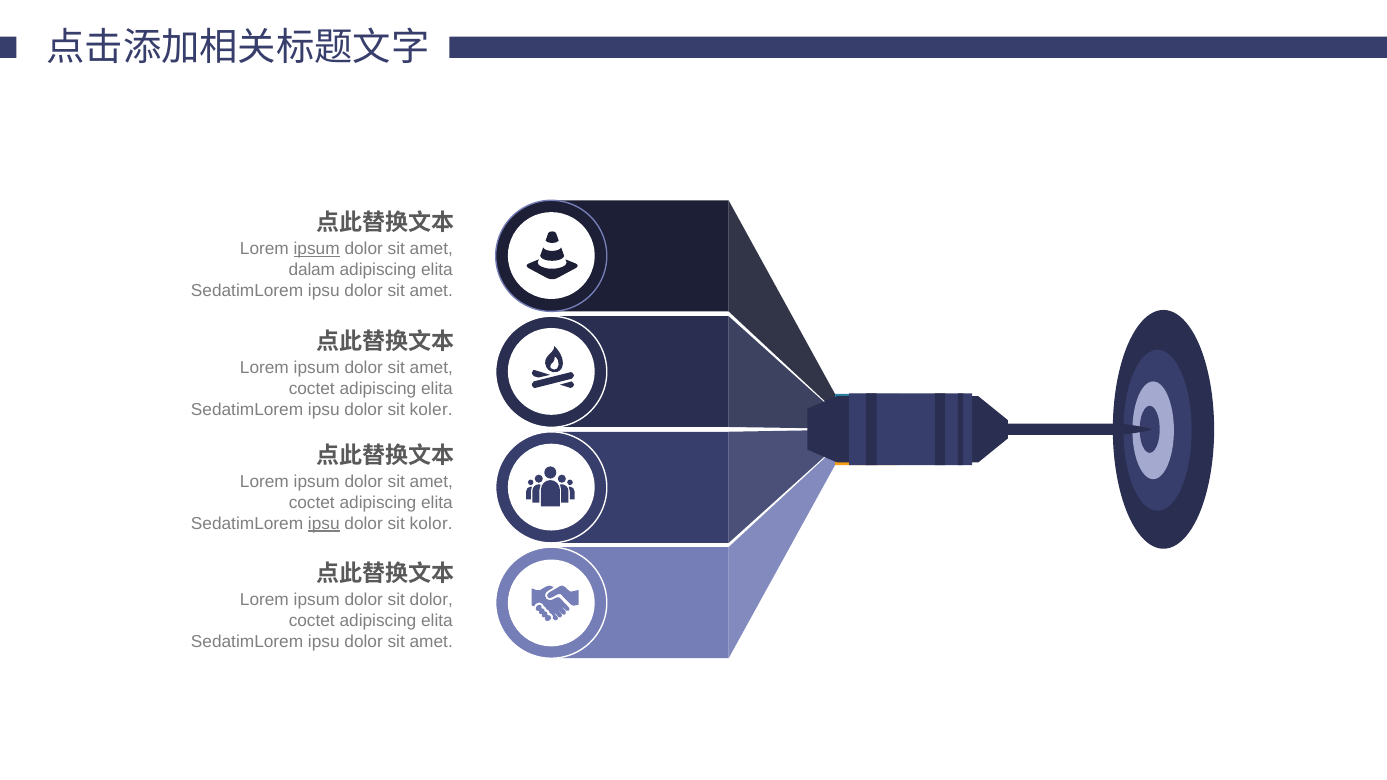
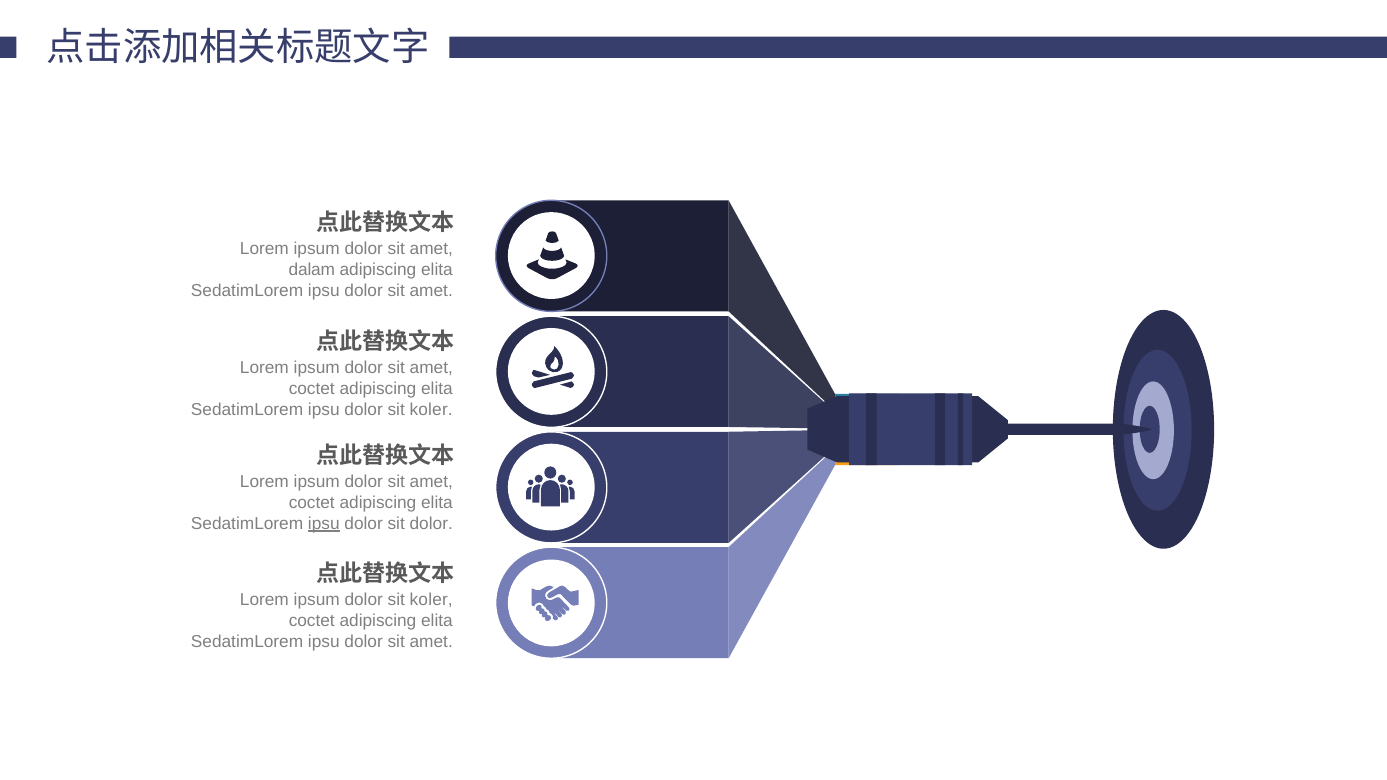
ipsum underline: present -> none (317, 249)
sit kolor: kolor -> dolor (431, 524)
ipsum dolor sit dolor: dolor -> koler (431, 600)
